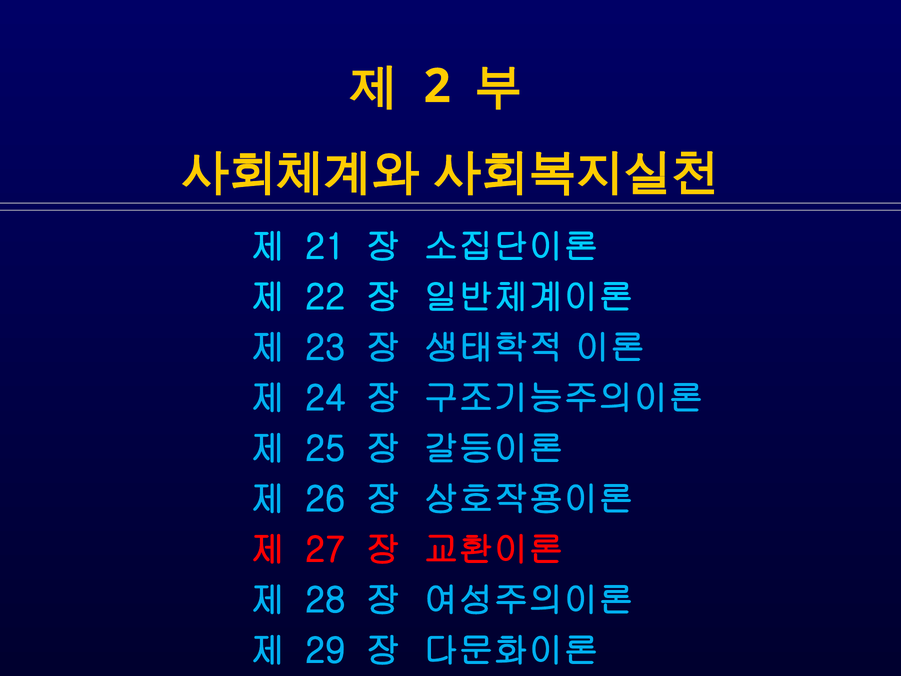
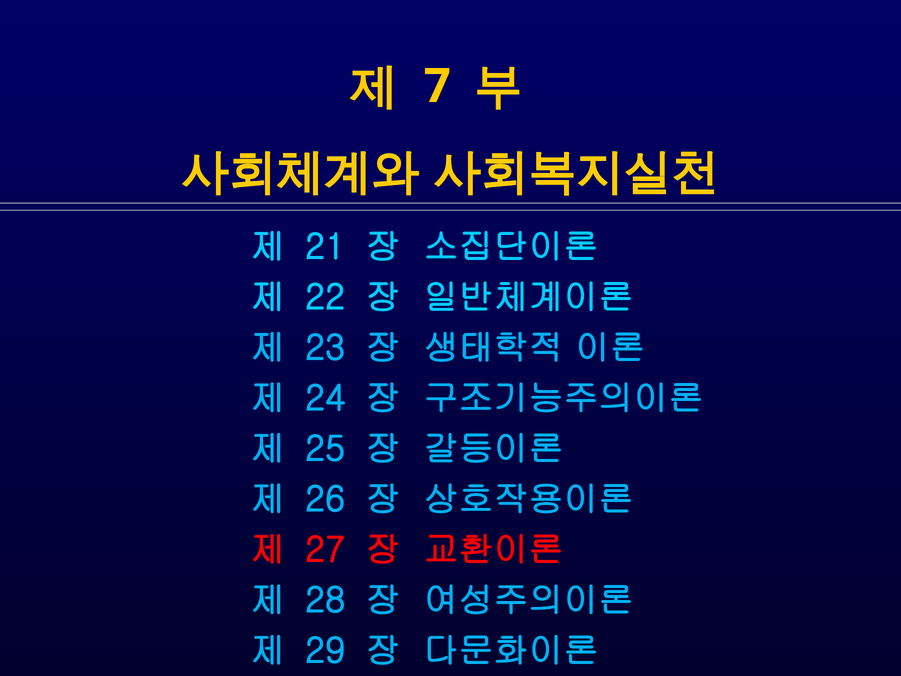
2: 2 -> 7 (437, 86)
